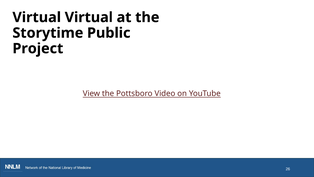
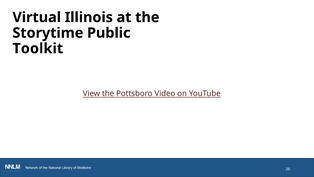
Virtual Virtual: Virtual -> Illinois (89, 17)
Project: Project -> Toolkit (38, 48)
